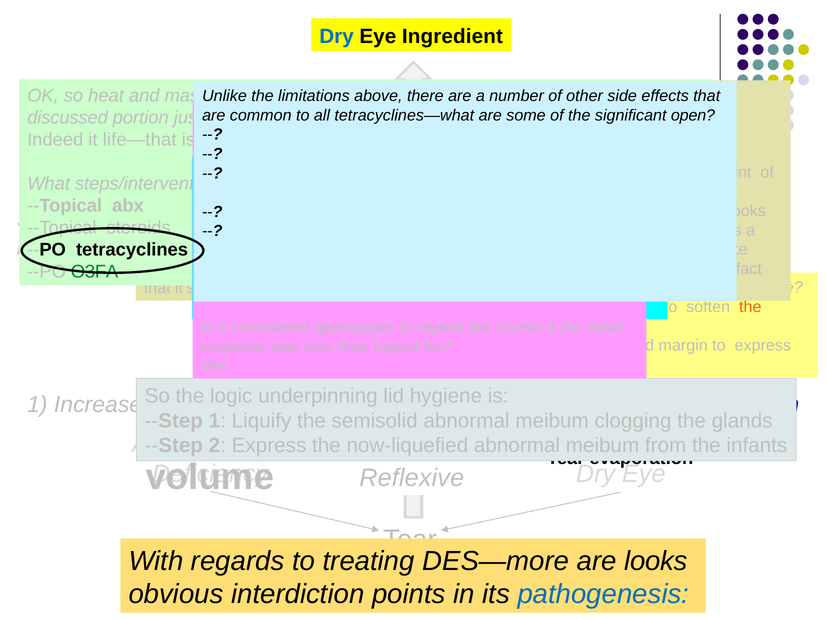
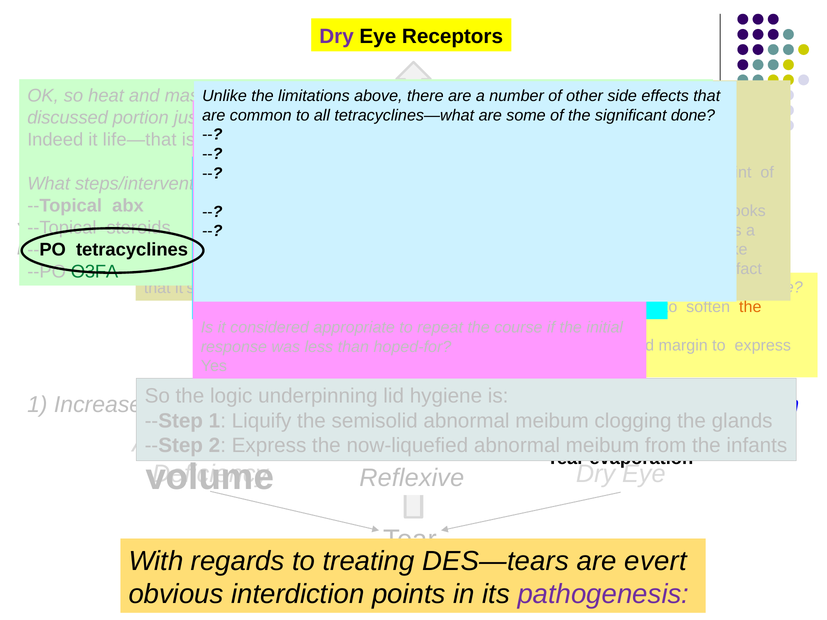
Dry colour: blue -> purple (337, 36)
Ingredient: Ingredient -> Receptors (452, 36)
open: open -> done (693, 115)
DES—more: DES—more -> DES—tears (496, 561)
are looks: looks -> evert (656, 561)
pathogenesis colour: blue -> purple (603, 594)
